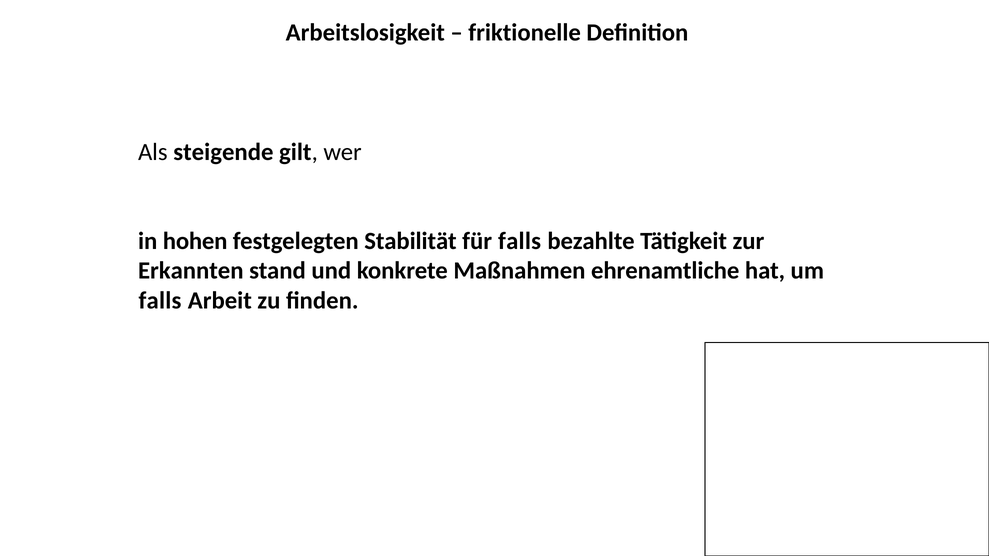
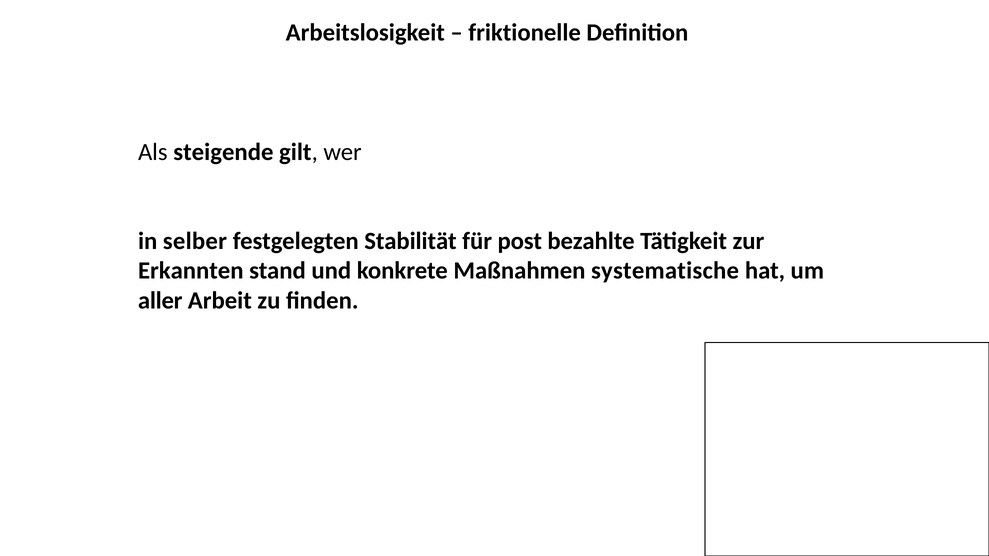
hohen: hohen -> selber (195, 241)
für falls: falls -> post (520, 241)
ehrenamtliche: ehrenamtliche -> systematische (665, 271)
falls: falls -> aller (160, 301)
